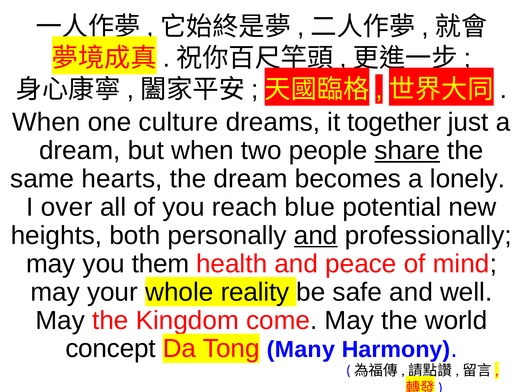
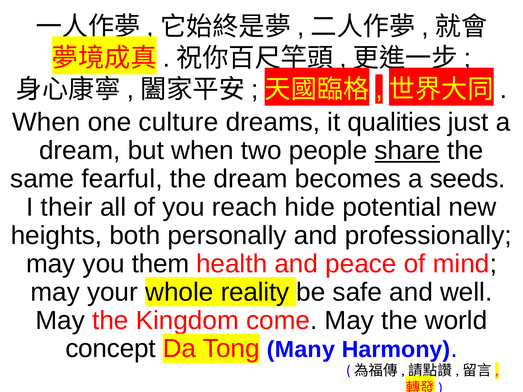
together: together -> qualities (394, 122)
hearts: hearts -> fearful (122, 179)
lonely: lonely -> seeds (468, 179)
over: over -> their (67, 207)
blue: blue -> hide (310, 207)
and underline: present -> none (316, 236)
